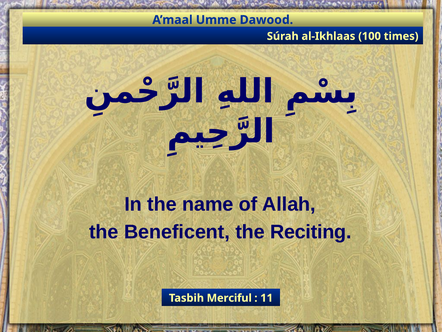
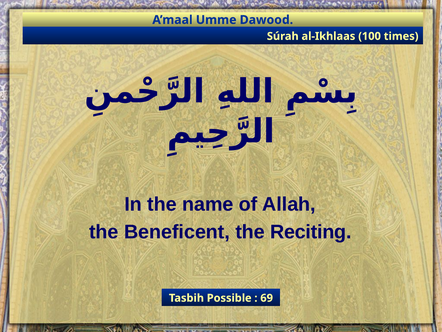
Merciful: Merciful -> Possible (229, 298)
11: 11 -> 69 (267, 298)
